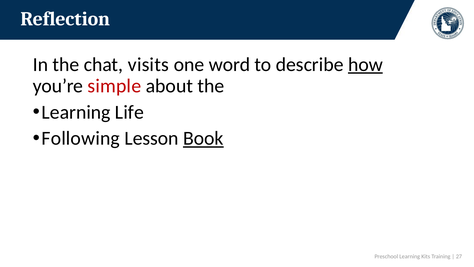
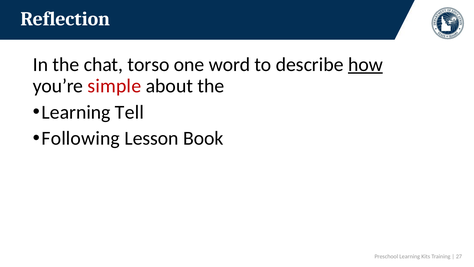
visits: visits -> torso (149, 64)
Life: Life -> Tell (129, 112)
Book underline: present -> none (203, 138)
